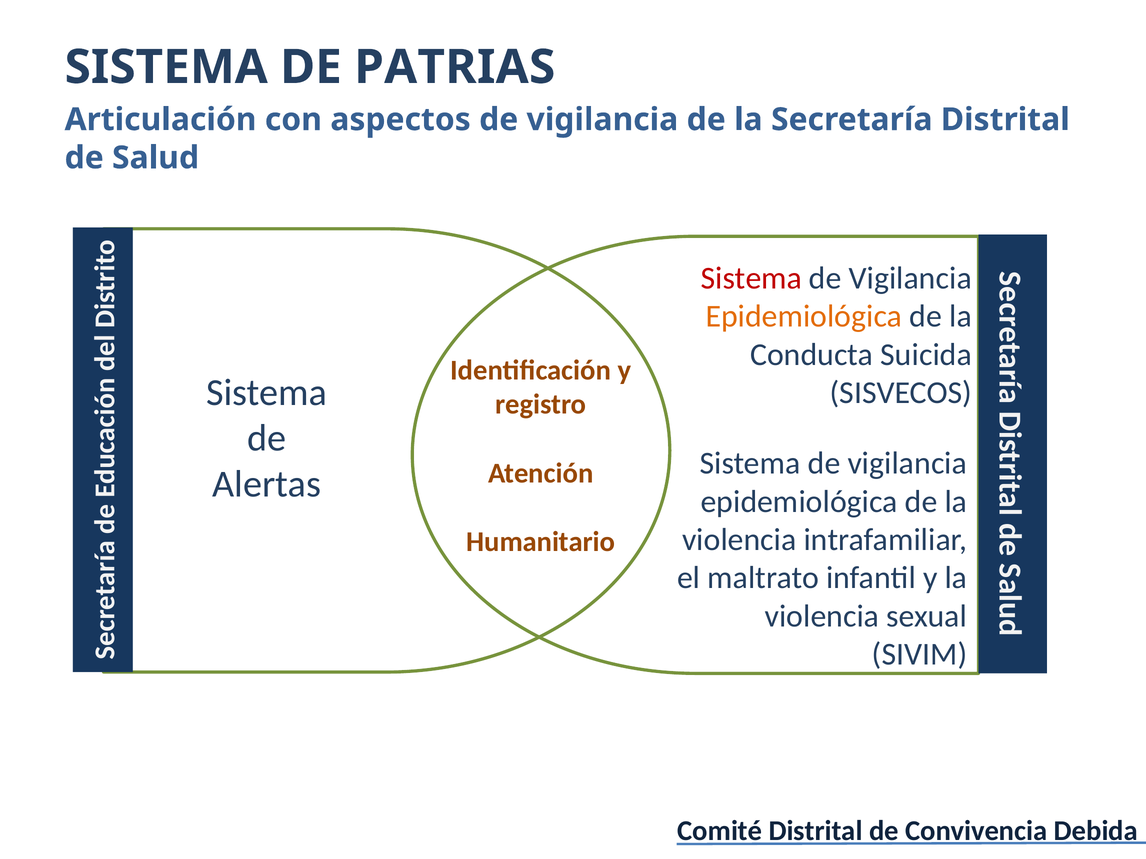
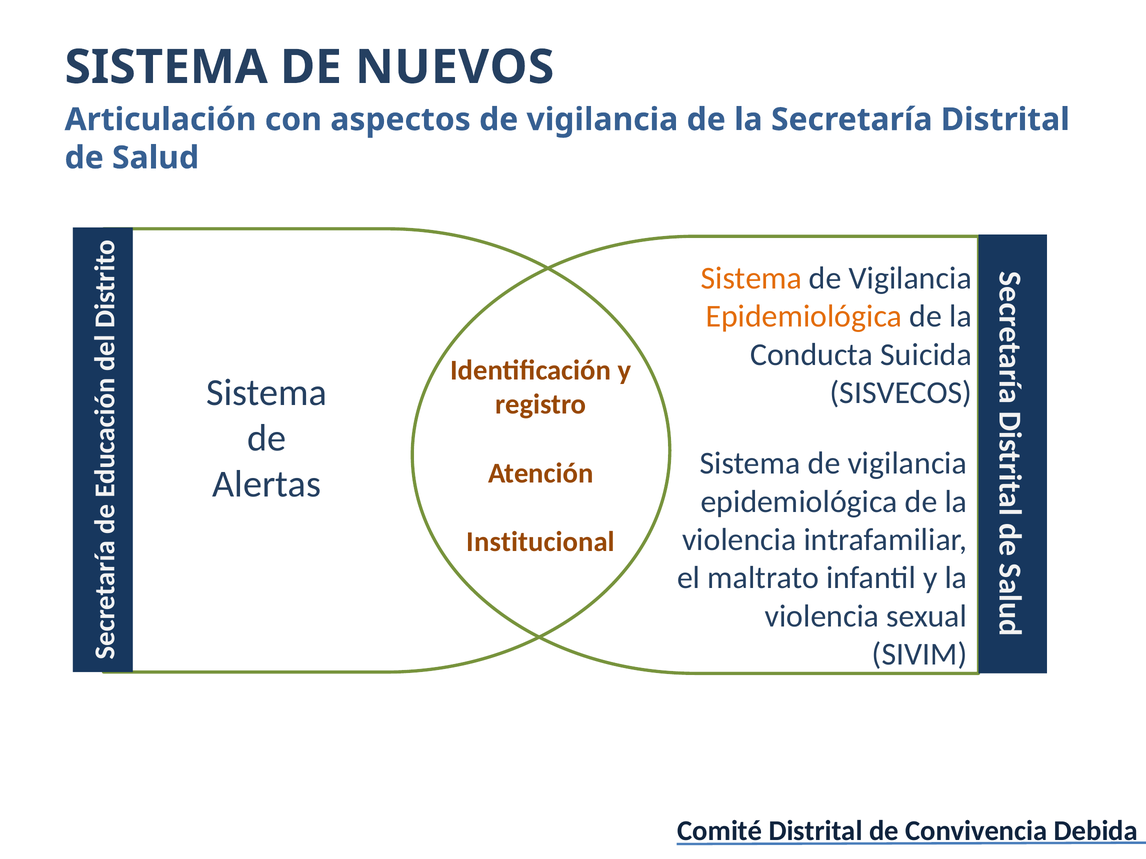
PATRIAS: PATRIAS -> NUEVOS (455, 67)
Sistema colour: red -> orange (751, 278)
Humanitario: Humanitario -> Institucional (541, 542)
